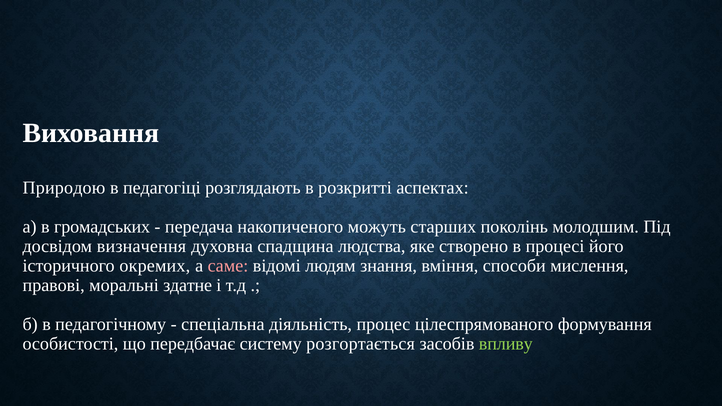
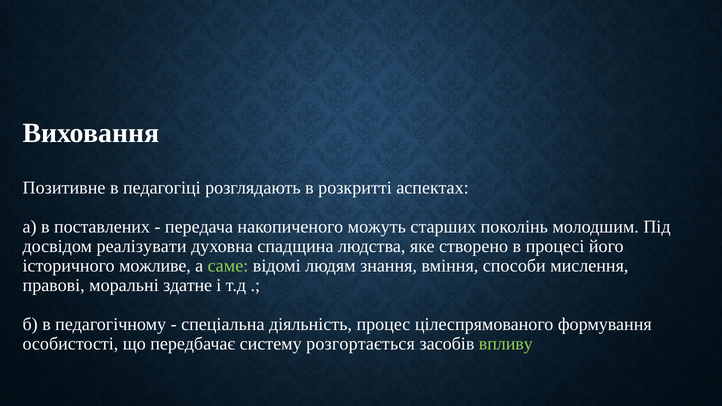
Природою: Природою -> Позитивне (64, 188)
громадських: громадських -> поставлених (102, 227)
визначення: визначення -> реалізувати (142, 246)
окремих: окремих -> можливе (155, 266)
саме colour: pink -> light green (228, 266)
